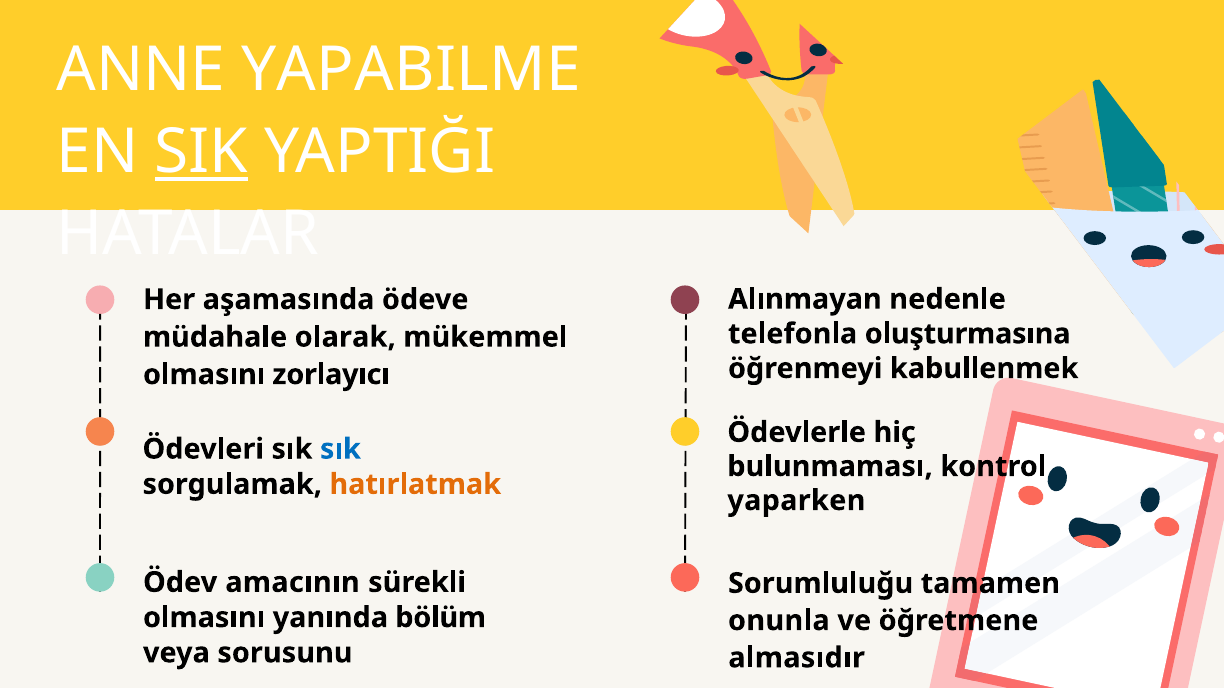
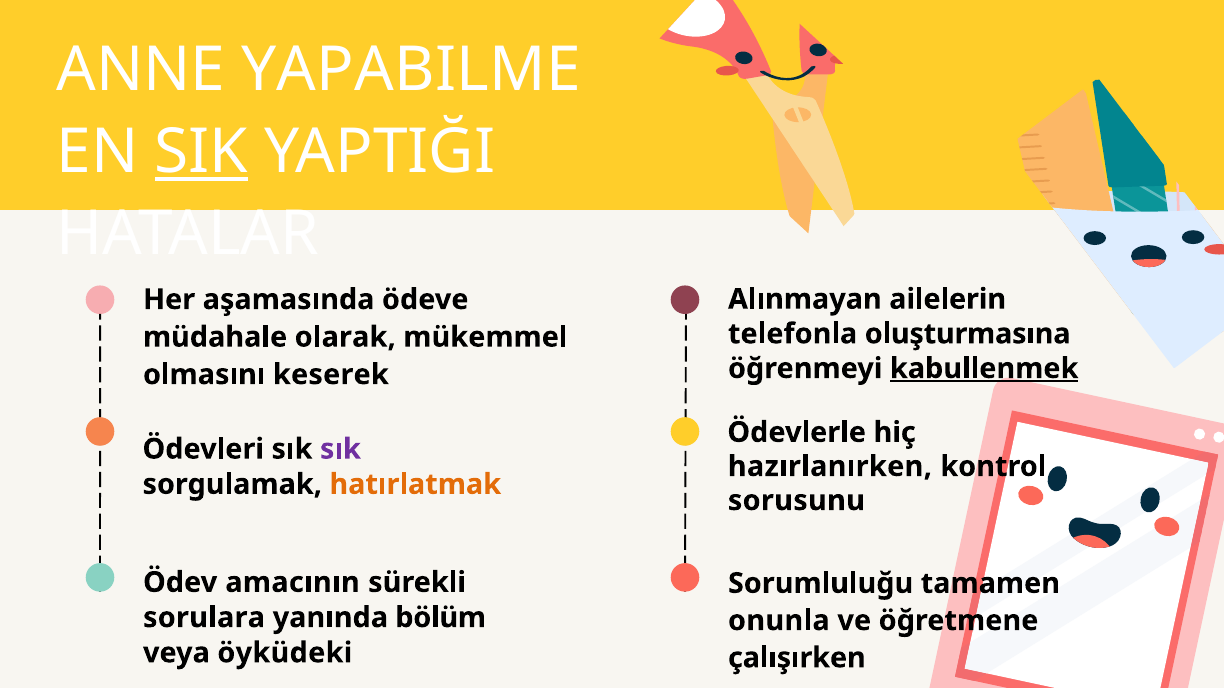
nedenle: nedenle -> ailelerin (948, 299)
kabullenmek underline: none -> present (984, 369)
zorlayıcı: zorlayıcı -> keserek (331, 375)
sık colour: blue -> purple (340, 449)
bulunmaması: bulunmaması -> hazırlanırken (830, 467)
yaparken: yaparken -> sorusunu (796, 501)
olmasını: olmasını -> sorulara (204, 618)
sorusunu: sorusunu -> öyküdeki (285, 653)
almasıdır: almasıdır -> çalışırken (797, 658)
